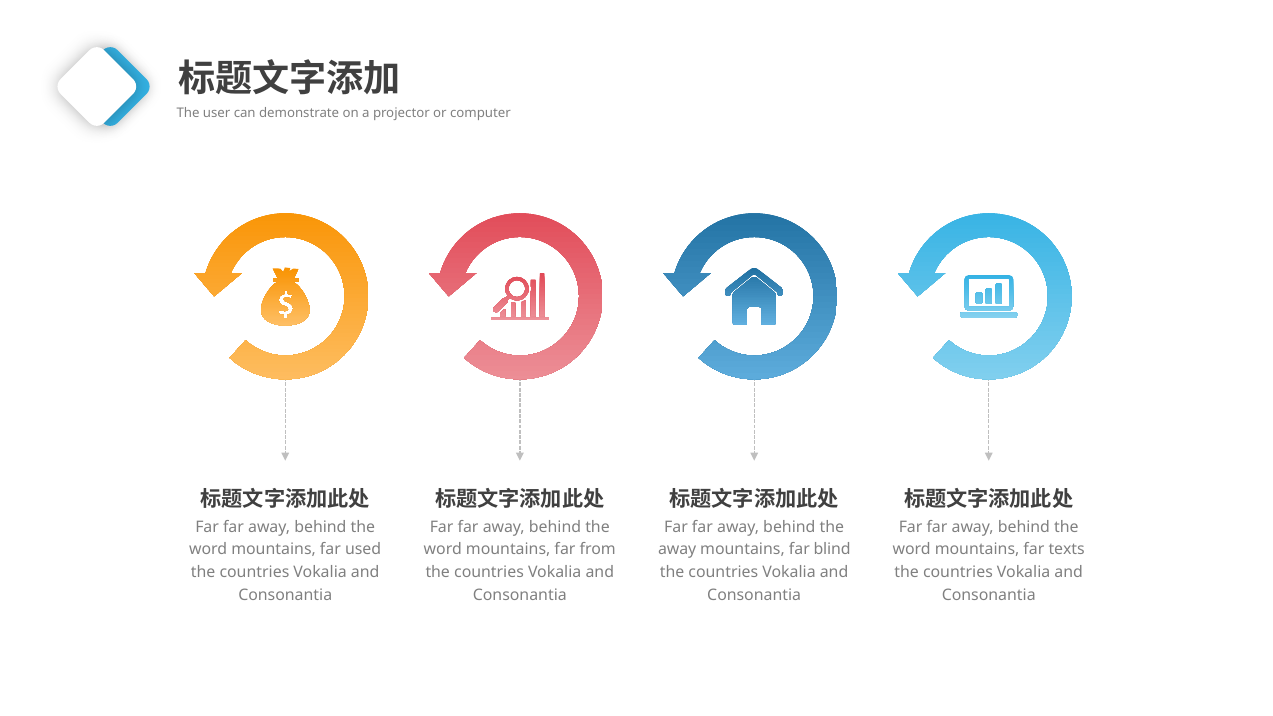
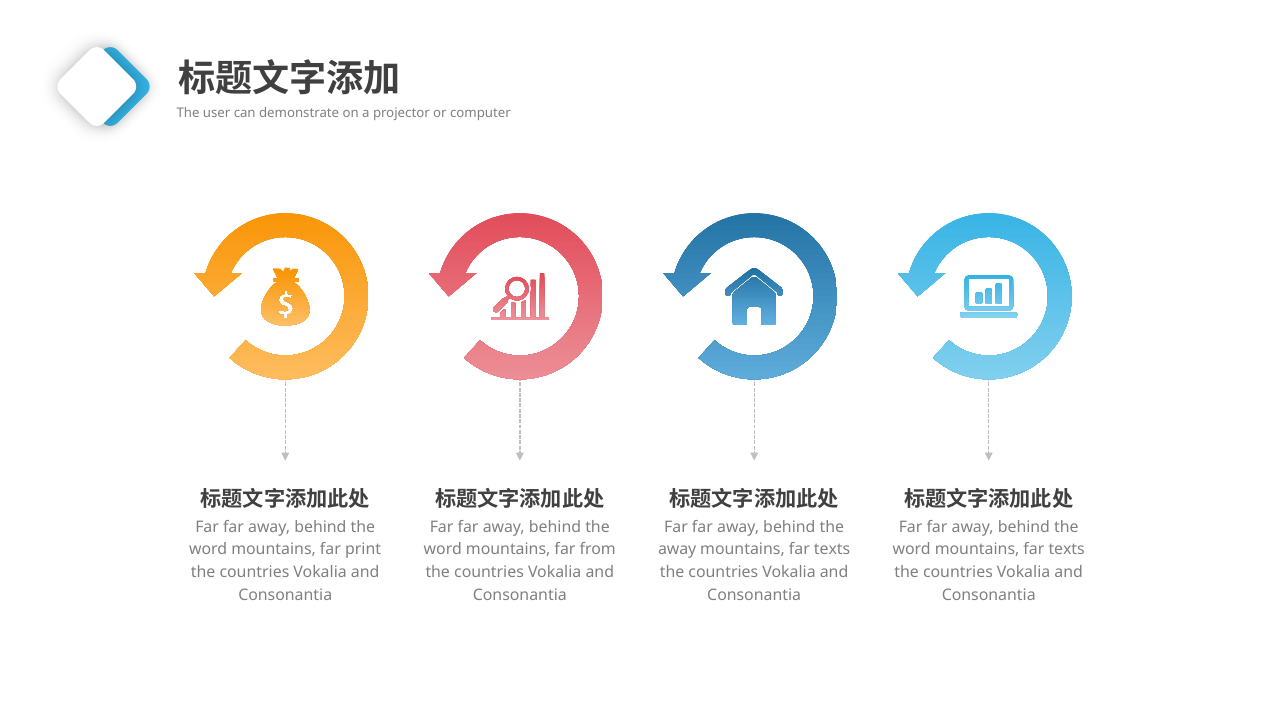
used: used -> print (363, 550)
blind: blind -> texts (832, 550)
